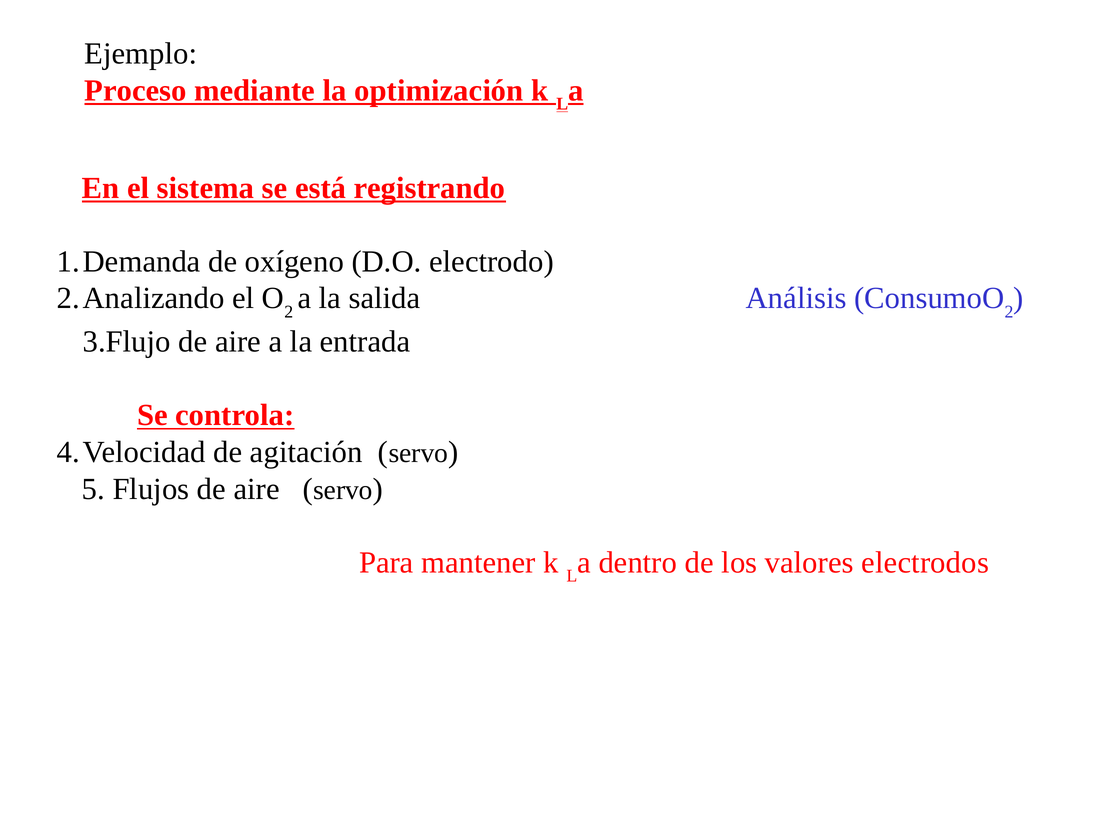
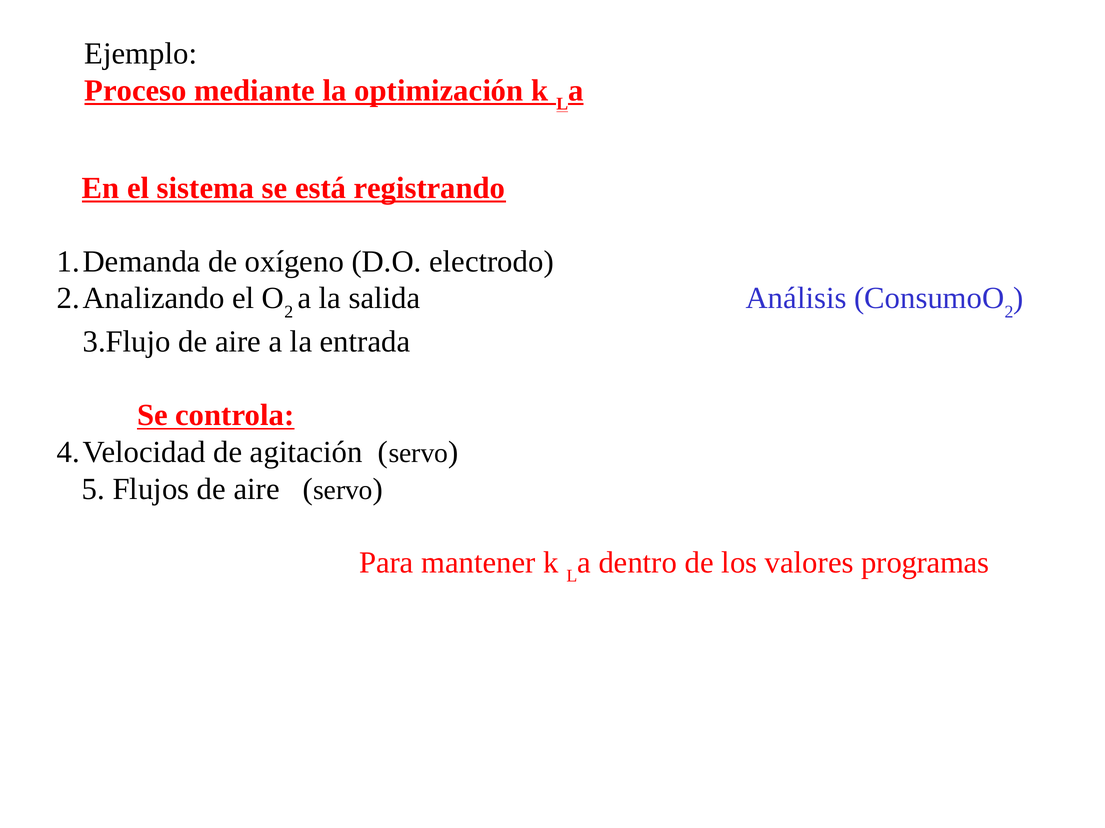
electrodos: electrodos -> programas (925, 563)
